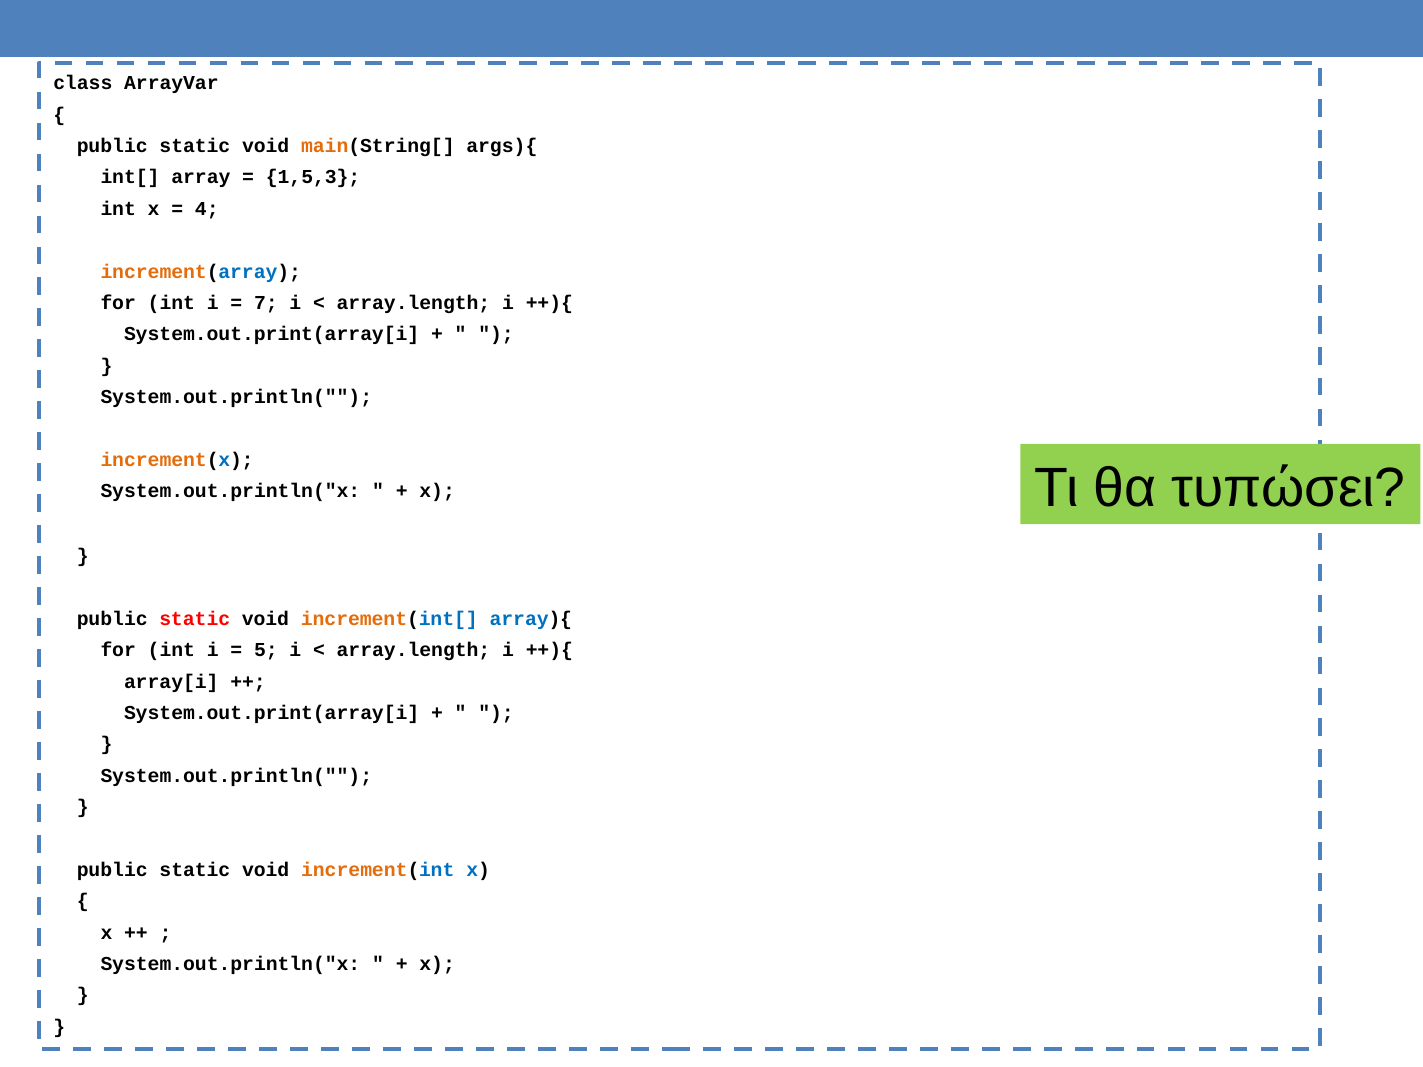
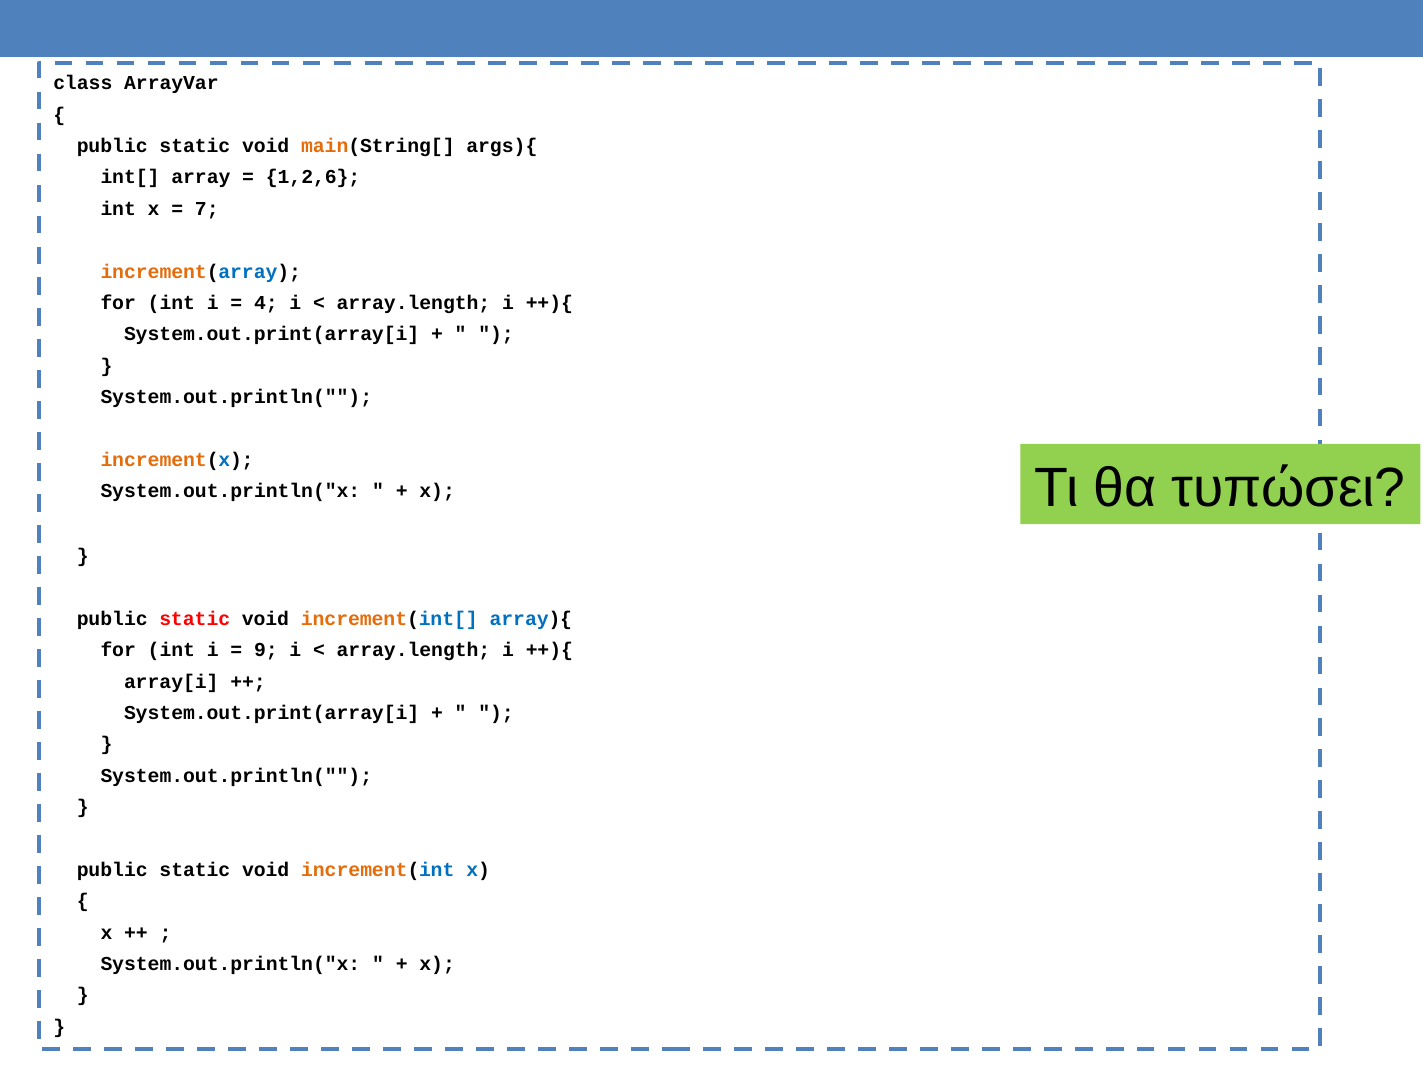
1,5,3: 1,5,3 -> 1,2,6 (313, 177)
4: 4 -> 7 (207, 209)
7: 7 -> 4 (266, 303)
5: 5 -> 9 (266, 650)
